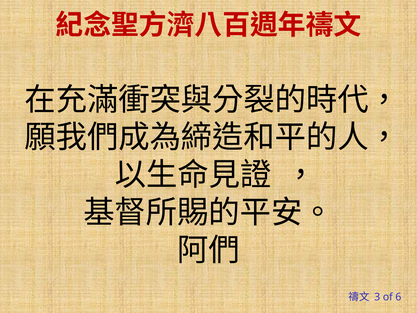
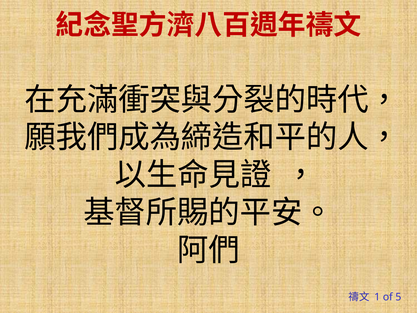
3: 3 -> 1 (377, 297)
6: 6 -> 5 (398, 297)
